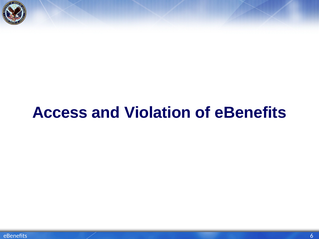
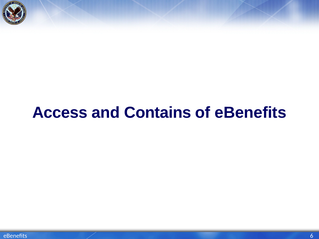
Violation: Violation -> Contains (158, 113)
